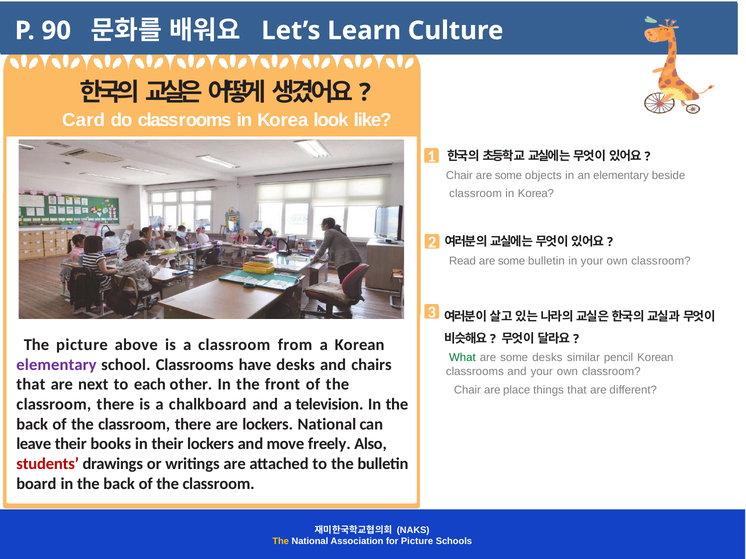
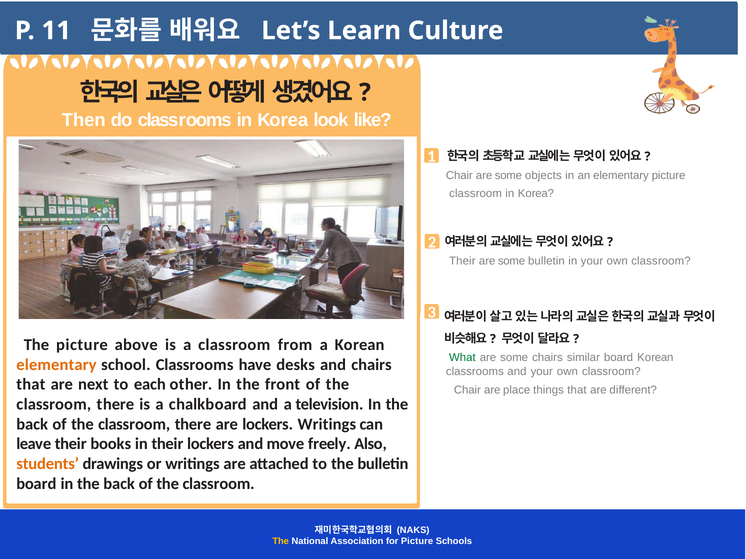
90: 90 -> 11 (56, 31)
Card: Card -> Then (84, 120)
elementary beside: beside -> picture (669, 175)
Read: Read -> Their (462, 261)
some desks: desks -> chairs (547, 358)
similar pencil: pencil -> board (618, 358)
elementary colour: purple -> orange (56, 365)
lockers National: National -> Writings (327, 425)
students colour: red -> orange (48, 464)
